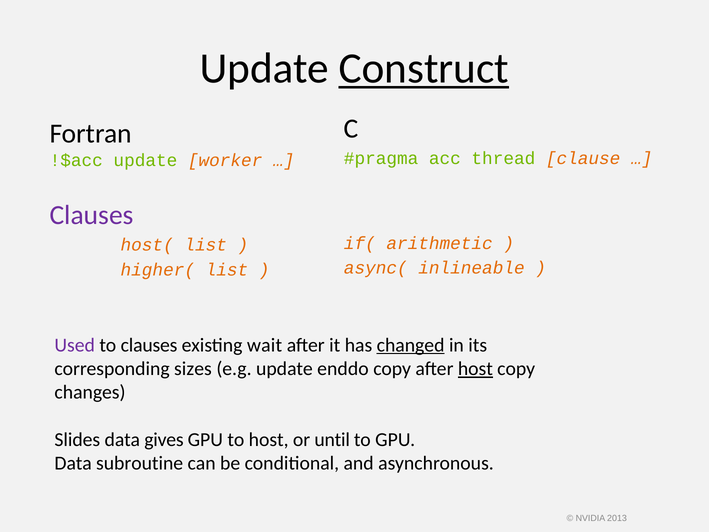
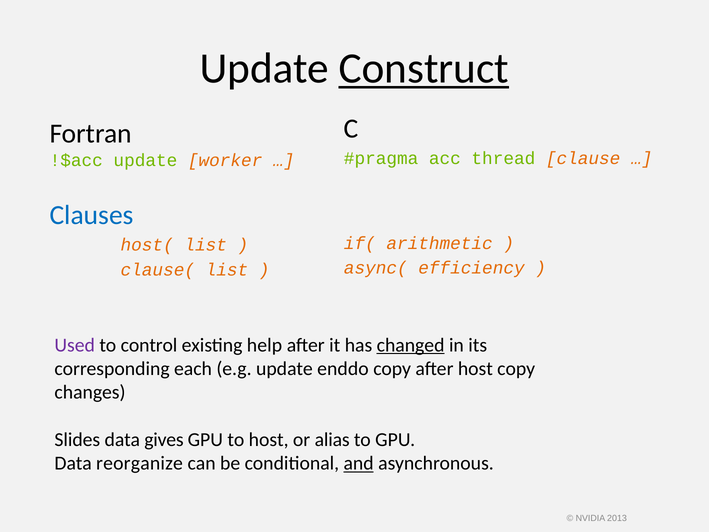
Clauses colour: purple -> blue (92, 215)
inlineable: inlineable -> efficiency (471, 268)
higher(: higher( -> clause( (158, 270)
to clauses: clauses -> control (149, 345)
wait: wait -> help (265, 345)
sizes: sizes -> each (193, 369)
host underline: present -> none (475, 369)
until: until -> alias (332, 440)
subroutine: subroutine -> reorganize (140, 463)
and underline: none -> present (359, 463)
